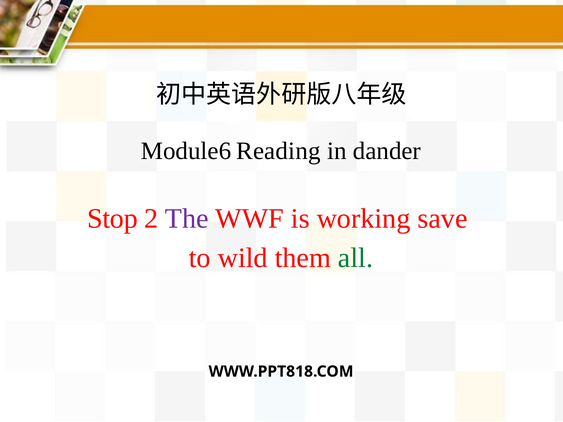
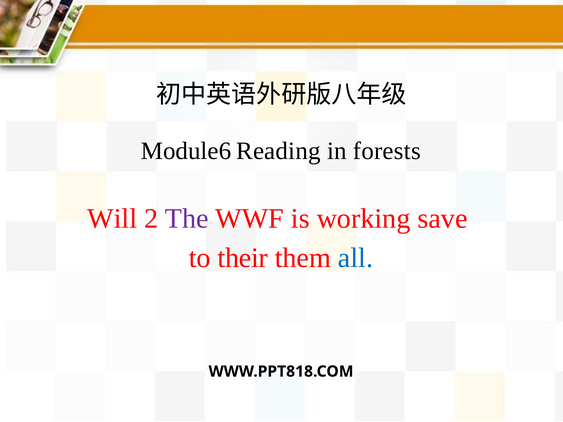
dander: dander -> forests (387, 151)
Stop: Stop -> Will (112, 219)
wild: wild -> their (243, 258)
all colour: green -> blue (356, 258)
